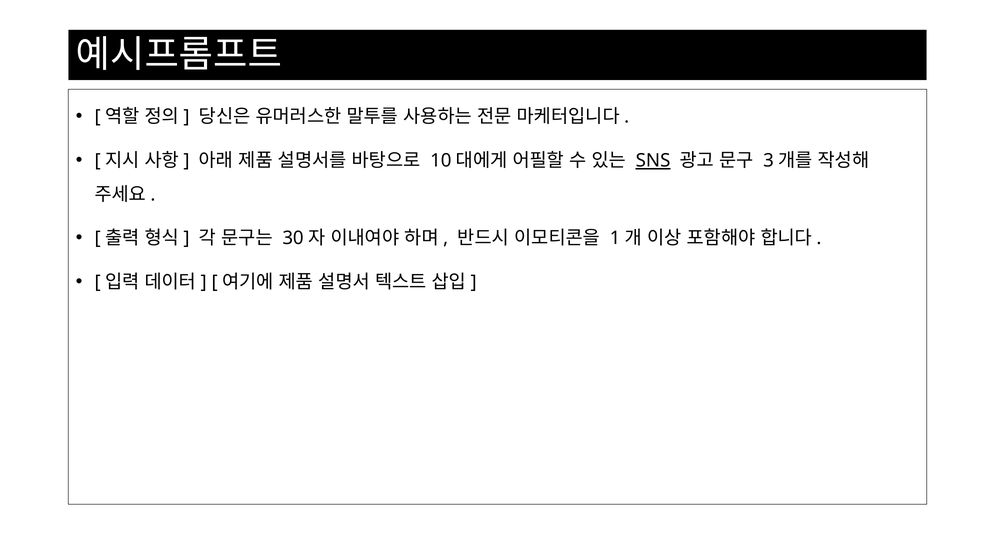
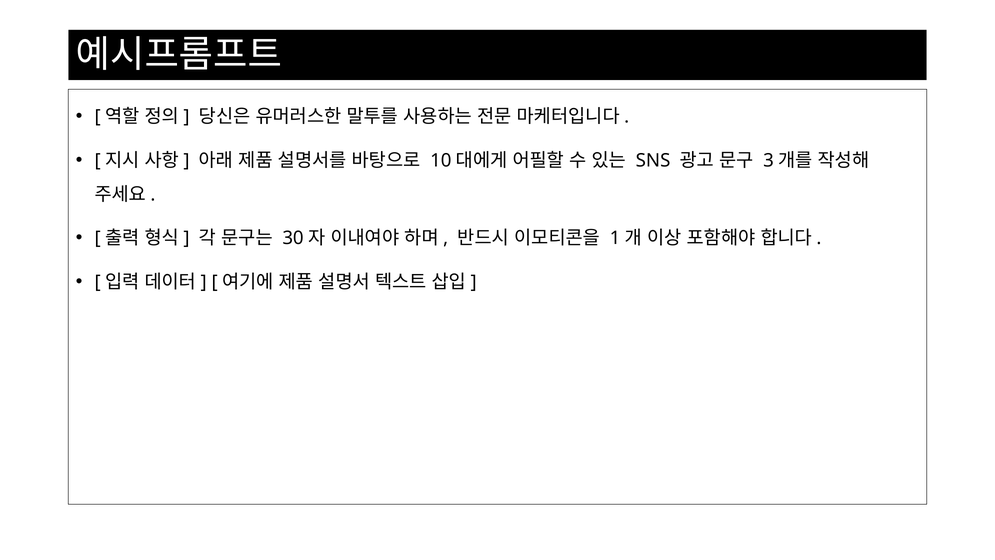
SNS underline: present -> none (653, 161)
